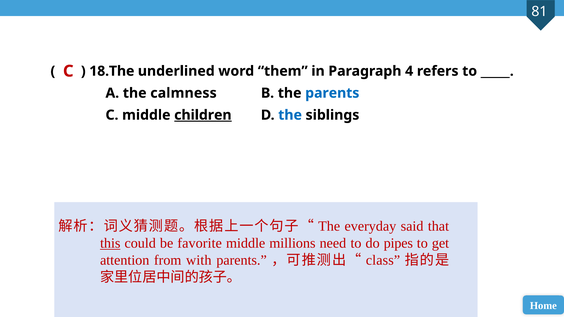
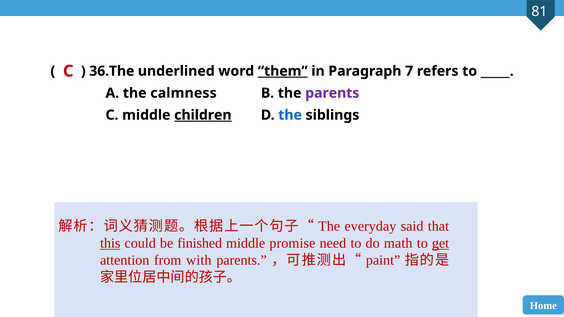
18.The: 18.The -> 36.The (112, 71)
them underline: none -> present (283, 71)
4: 4 -> 7 (409, 71)
parents colour: blue -> purple (332, 93)
favorite: favorite -> finished (200, 243)
millions: millions -> promise (292, 243)
pipes: pipes -> math (398, 243)
get underline: none -> present (440, 243)
class: class -> paint (383, 260)
